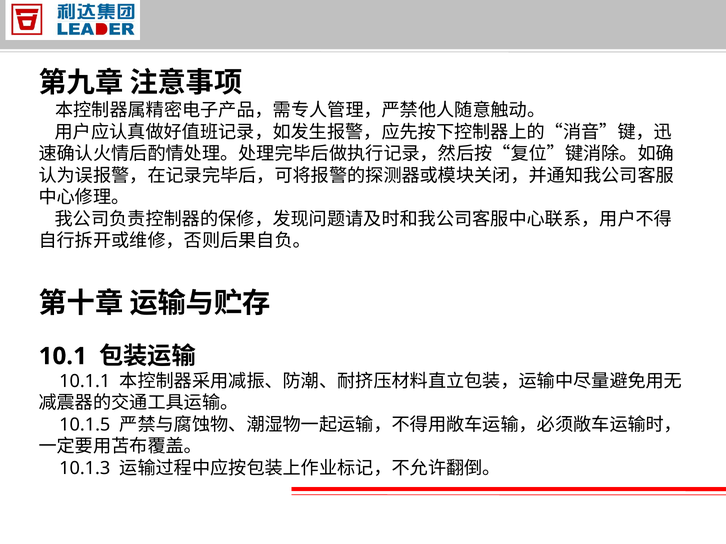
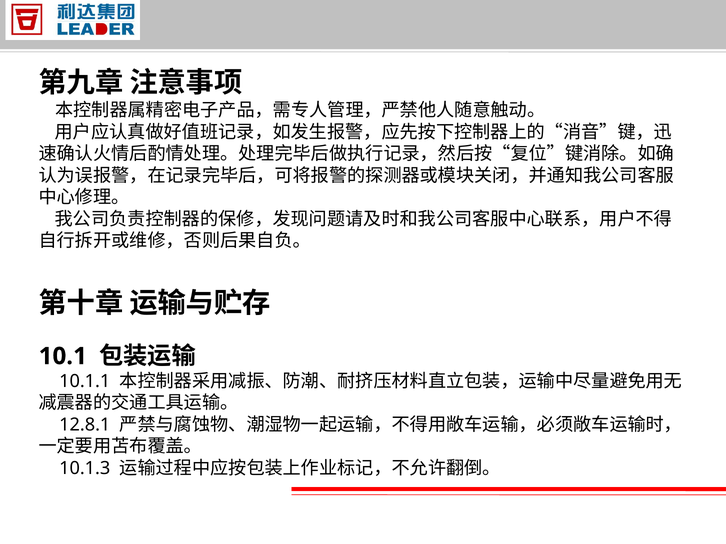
10.1.5: 10.1.5 -> 12.8.1 (85, 425)
